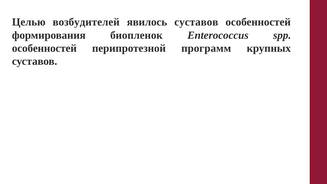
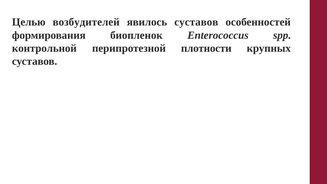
особенностей: особенностей -> контрольной (44, 48)
программ: программ -> плотности (206, 48)
